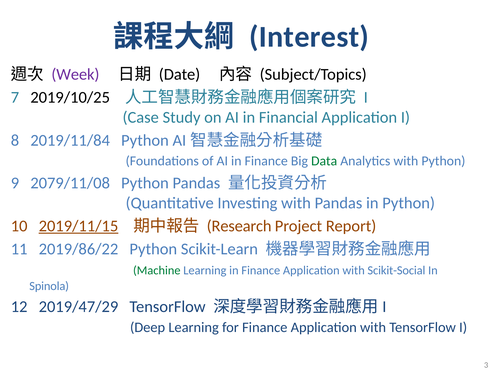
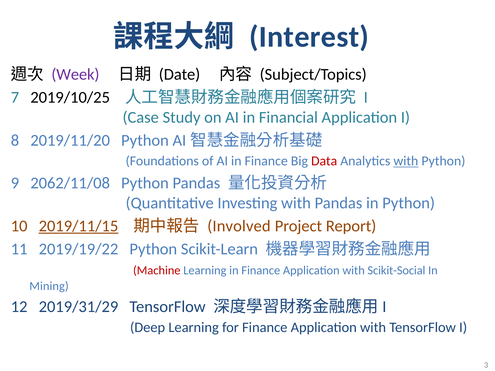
2019/11/84: 2019/11/84 -> 2019/11/20 (70, 140)
Data colour: green -> red (324, 161)
with underline: none -> present (406, 161)
2079/11/08: 2079/11/08 -> 2062/11/08 (70, 183)
Research: Research -> Involved (239, 226)
2019/86/22: 2019/86/22 -> 2019/19/22 (78, 249)
Machine colour: green -> red (157, 270)
Spinola: Spinola -> Mining (49, 286)
2019/47/29: 2019/47/29 -> 2019/31/29 (78, 307)
